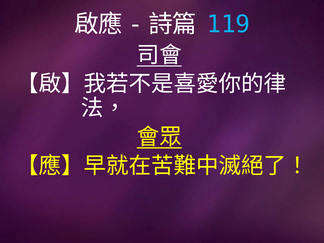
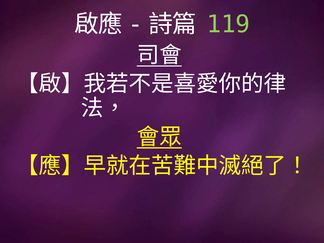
119 colour: light blue -> light green (228, 24)
